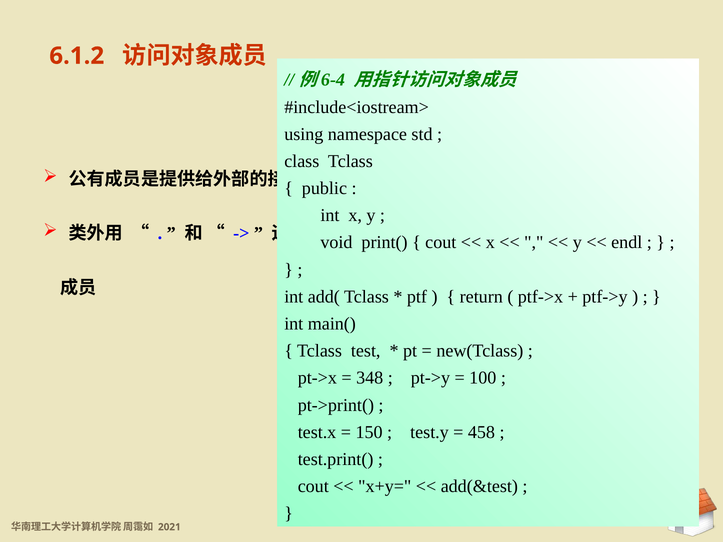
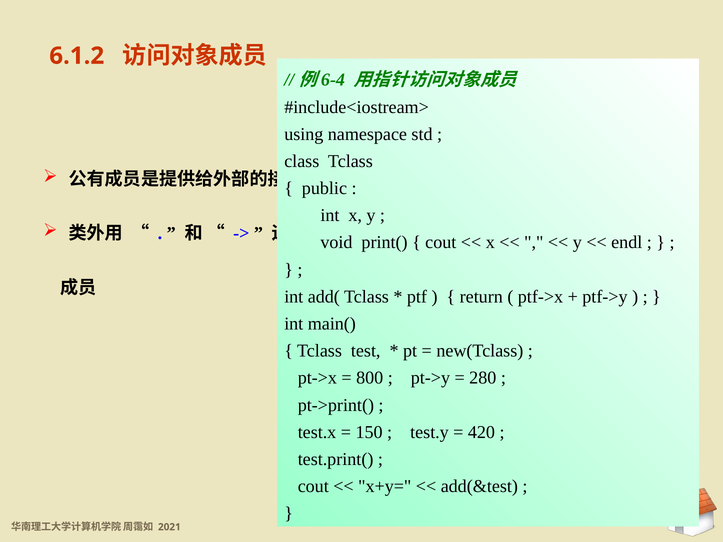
348: 348 -> 800 (370, 378)
100: 100 -> 280 (483, 378)
458: 458 -> 420 (481, 432)
